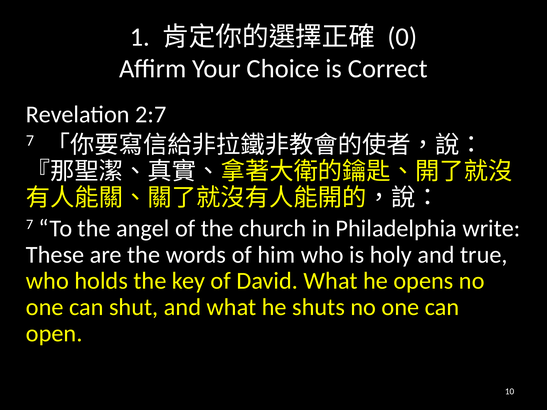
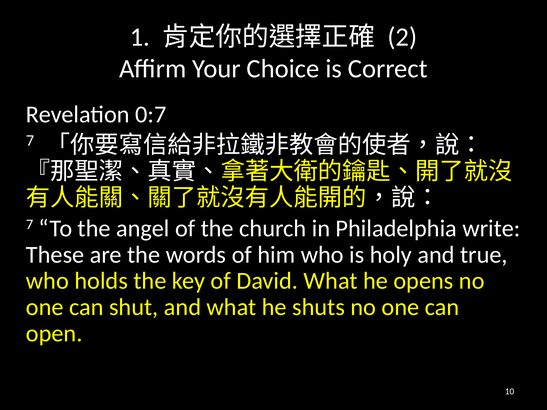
0: 0 -> 2 (402, 37)
2:7: 2:7 -> 0:7 (151, 115)
